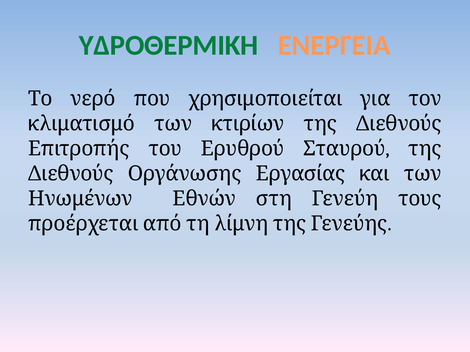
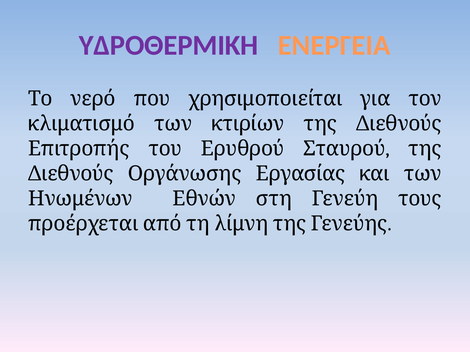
ΥΔΡΟΘΕΡΜΙΚΗ colour: green -> purple (169, 45)
